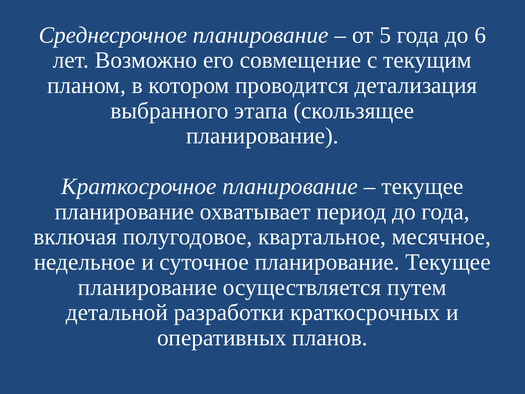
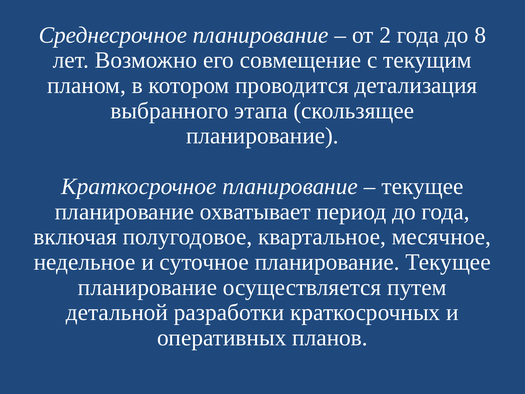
5: 5 -> 2 (385, 35)
6: 6 -> 8 (480, 35)
